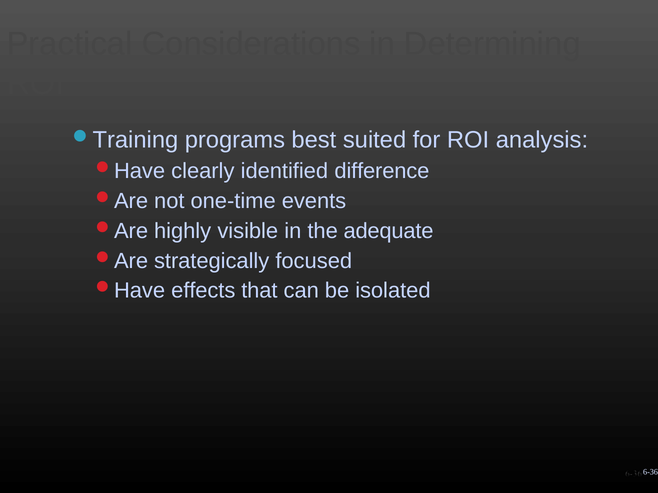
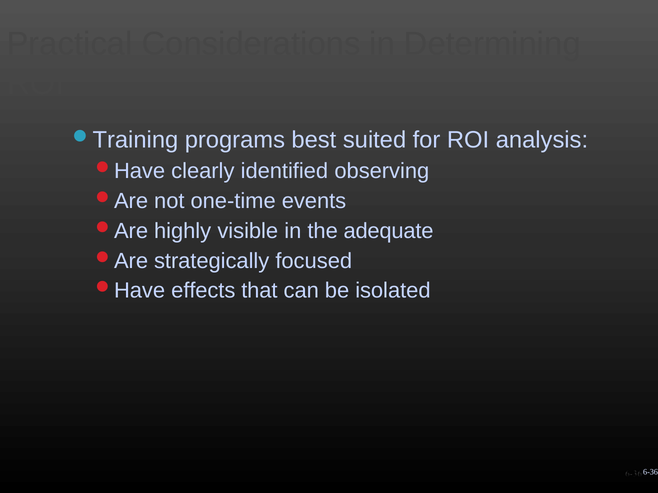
difference: difference -> observing (382, 171)
